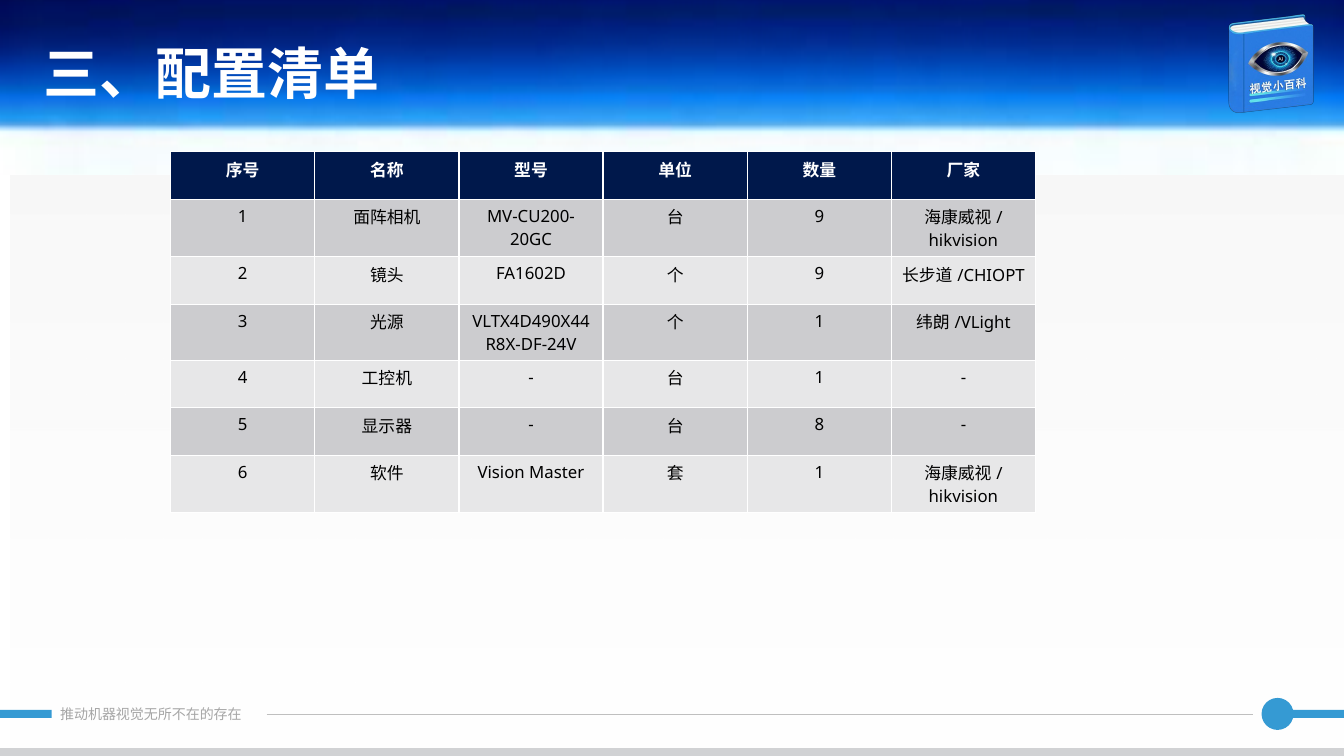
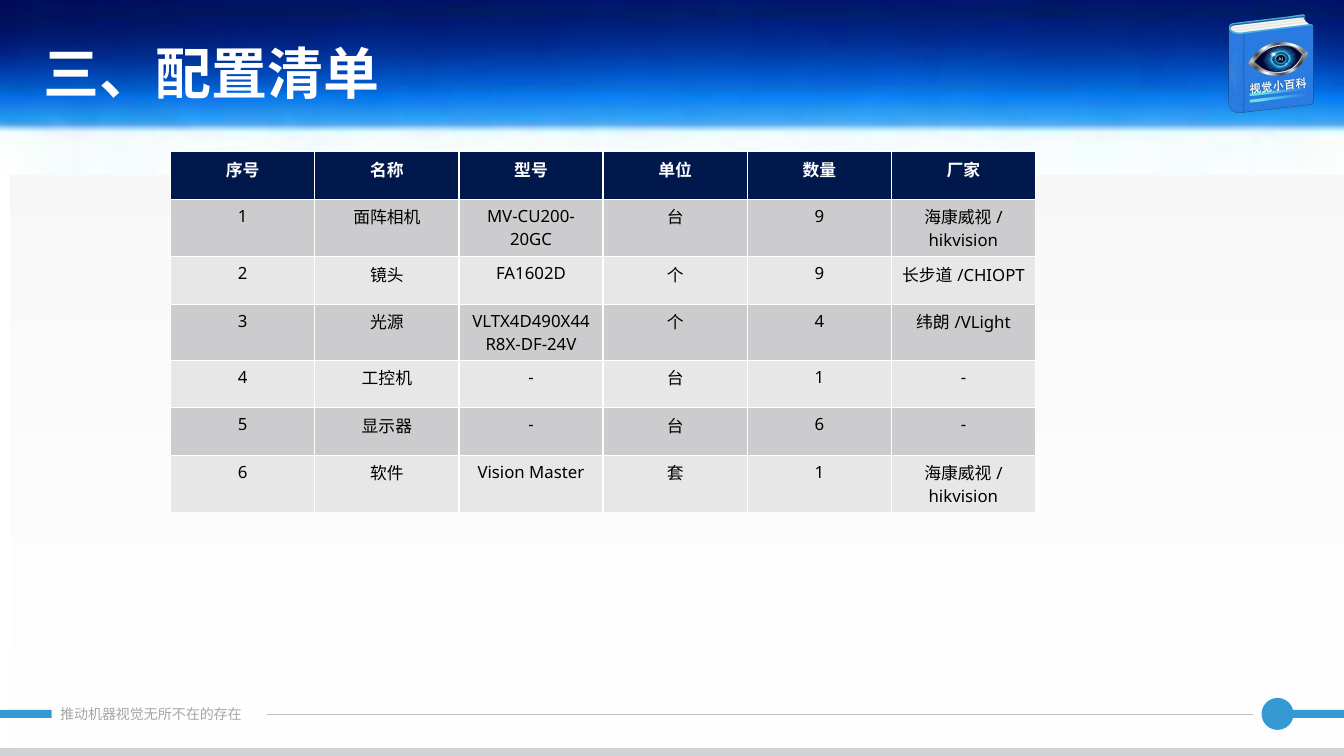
1: 1 -> 4 (819, 322)
8: 8 -> 6 (819, 425)
